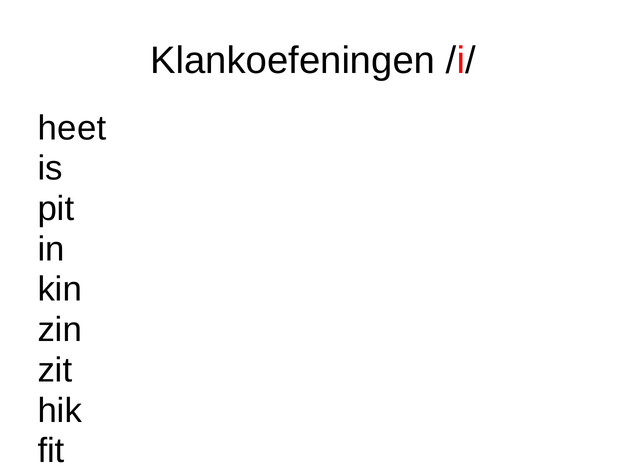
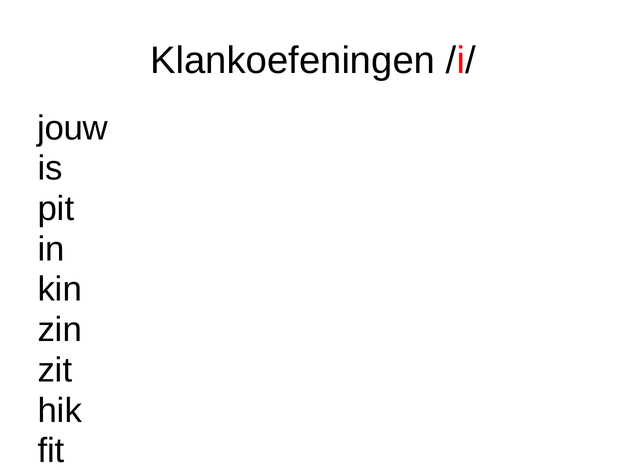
heet: heet -> jouw (72, 128)
